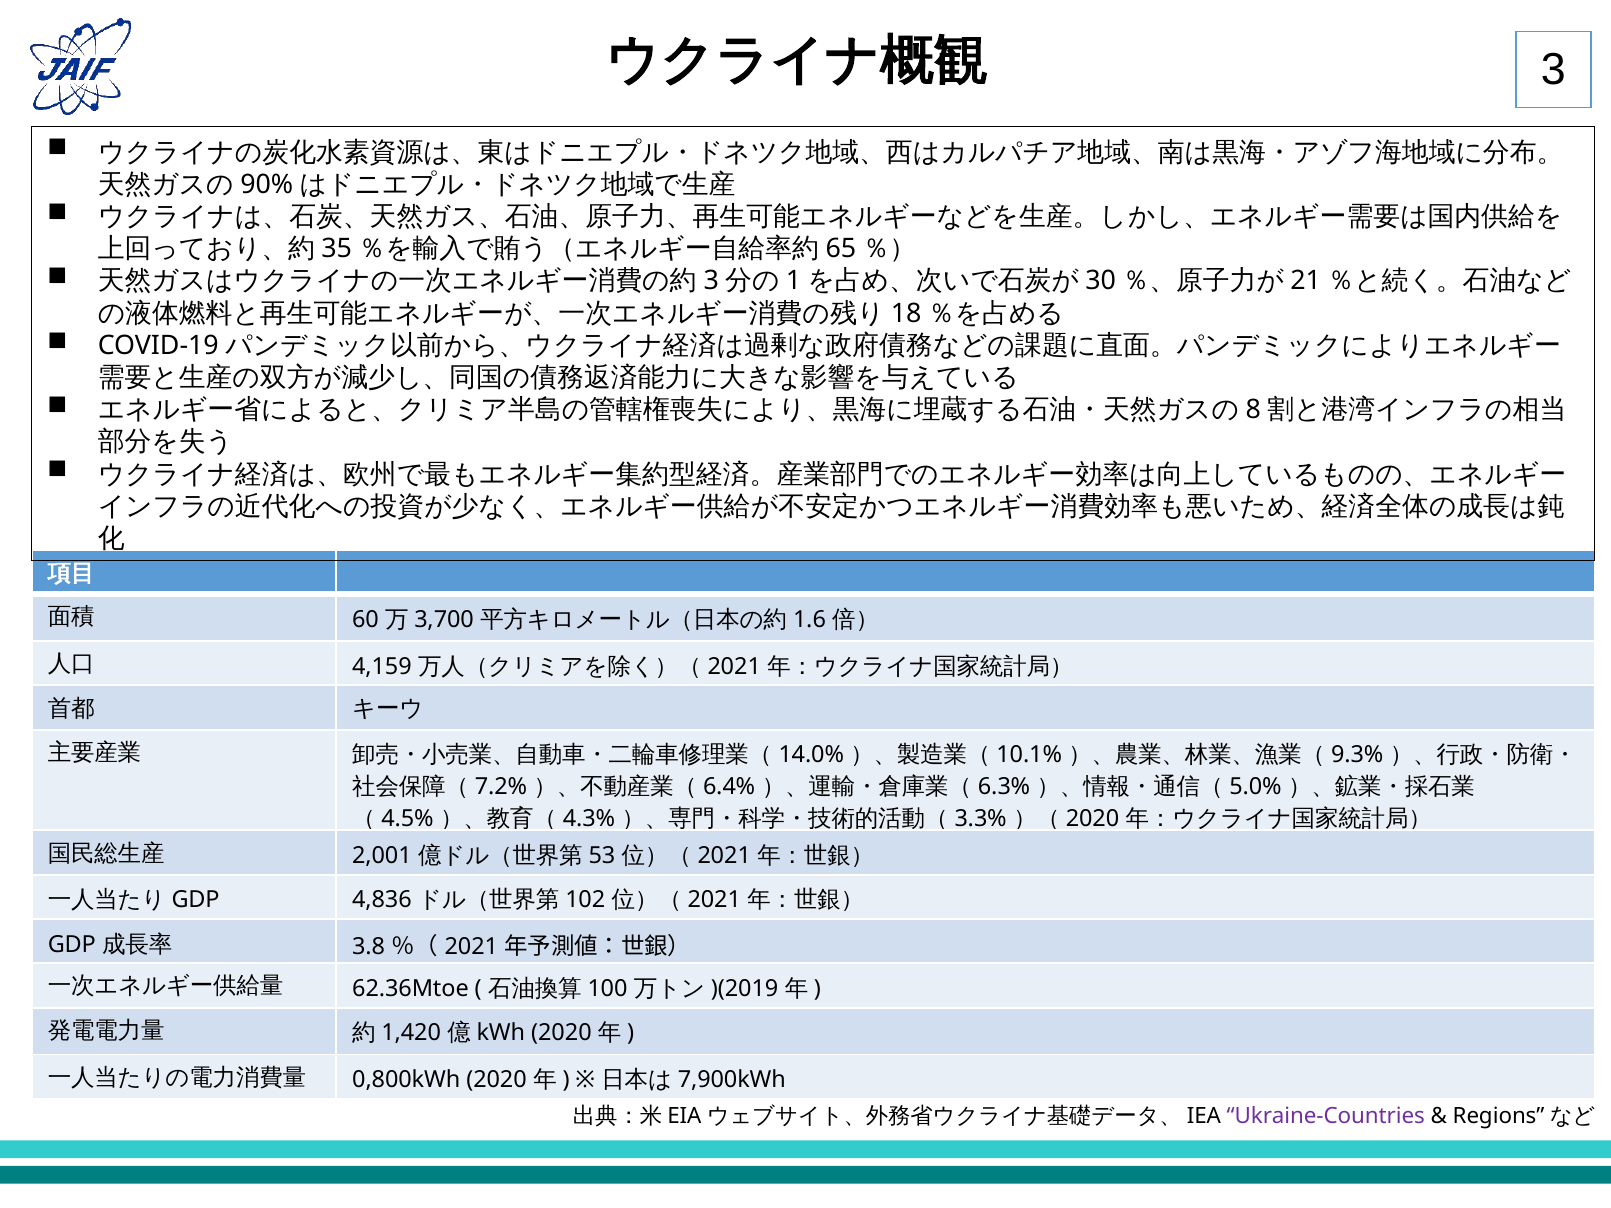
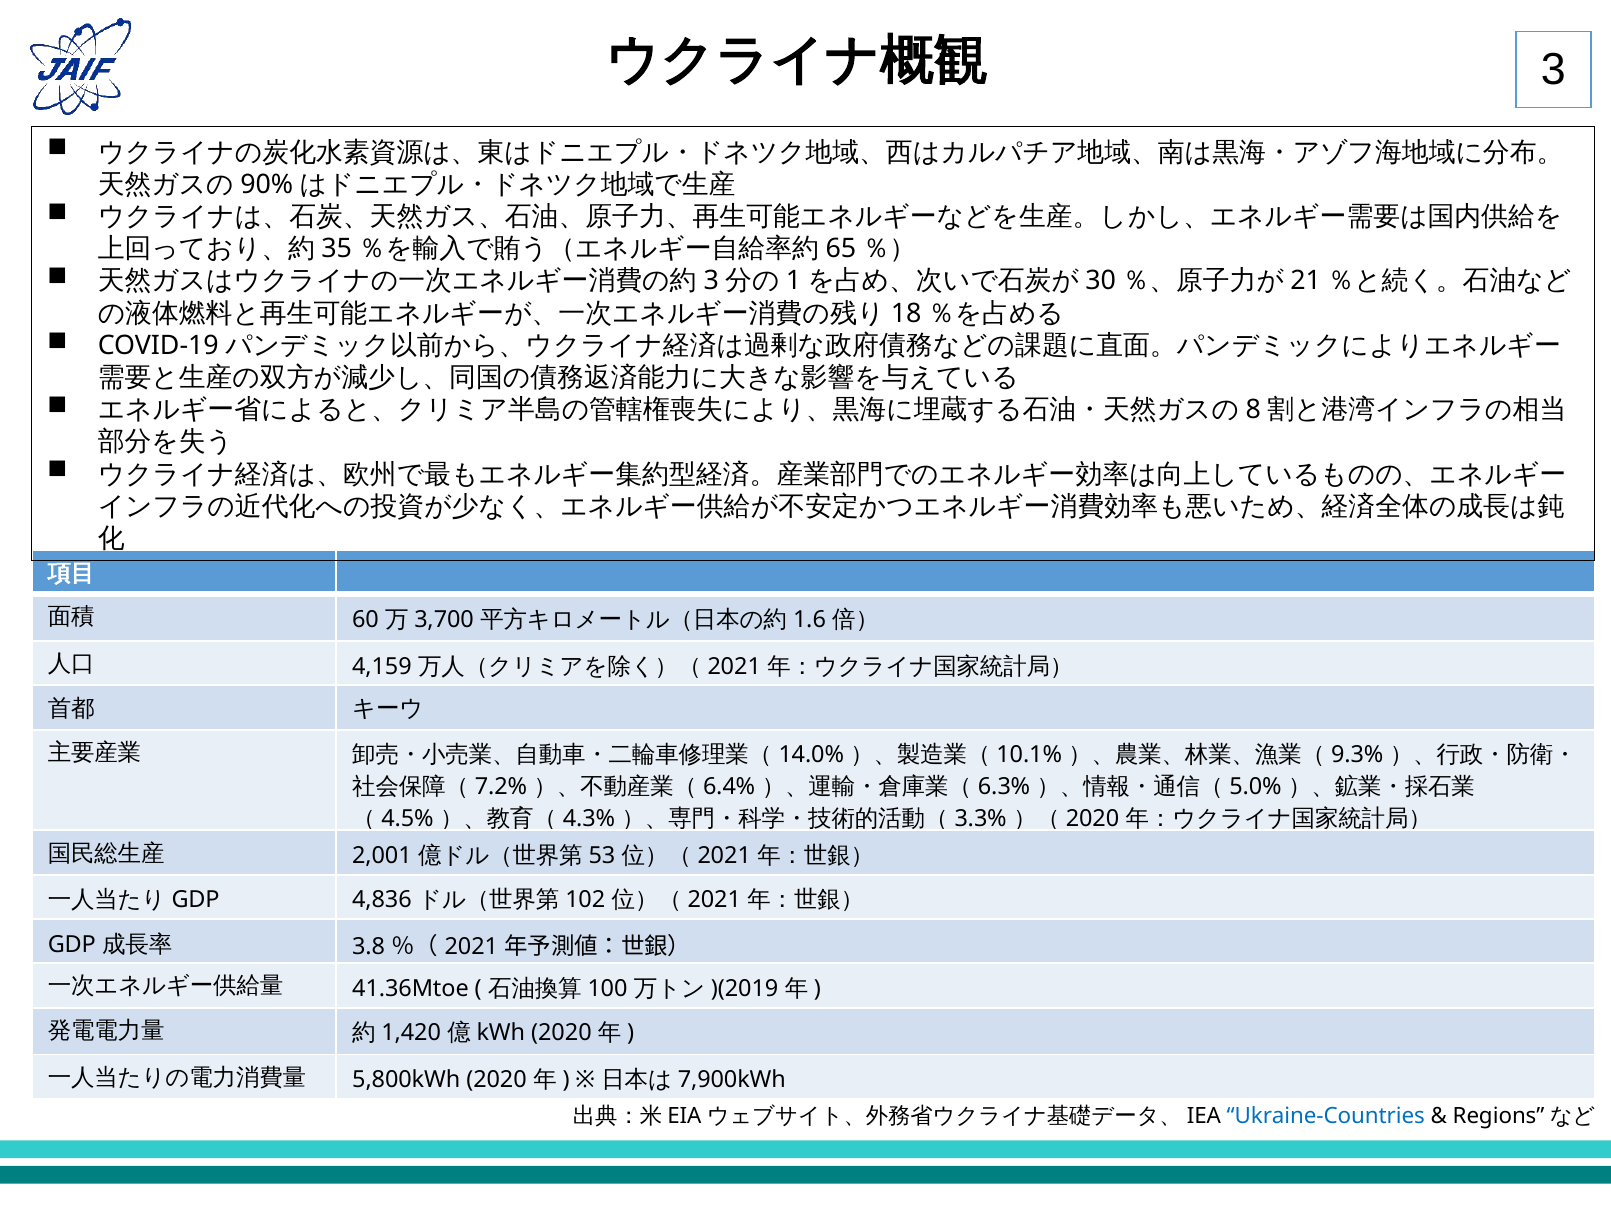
62.36Mtoe: 62.36Mtoe -> 41.36Mtoe (410, 989)
0,800kWh: 0,800kWh -> 5,800kWh (406, 1080)
Ukraine-Countries colour: purple -> blue (1326, 1117)
